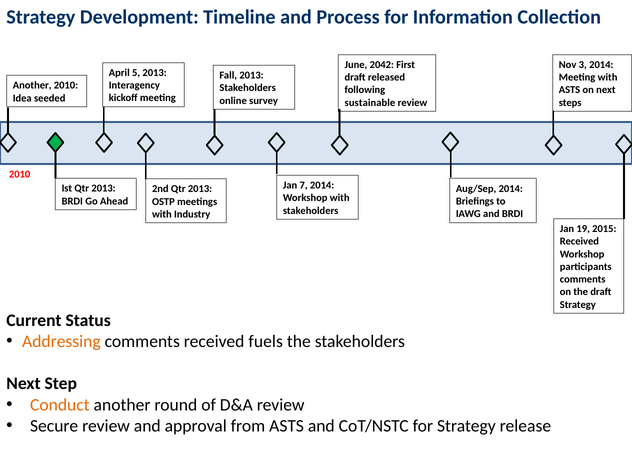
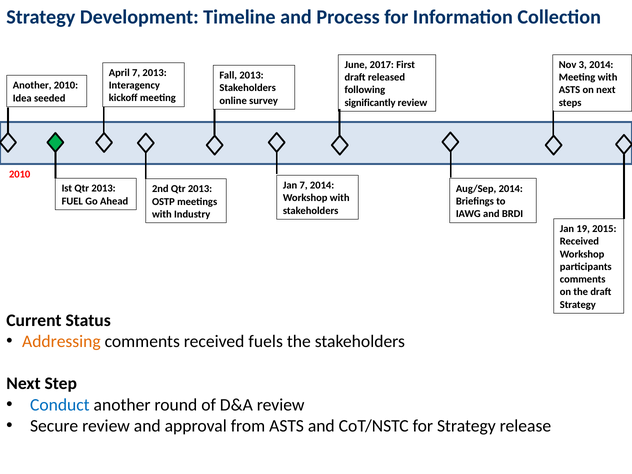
2042: 2042 -> 2017 (382, 65)
April 5: 5 -> 7 (136, 73)
sustainable: sustainable -> significantly (370, 103)
BRDI: BRDI -> FUEL (72, 201)
Conduct colour: orange -> blue (60, 405)
